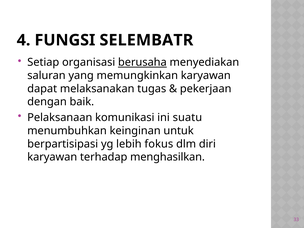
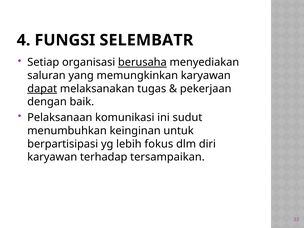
dapat underline: none -> present (42, 89)
suatu: suatu -> sudut (187, 118)
menghasilkan: menghasilkan -> tersampaikan (167, 157)
